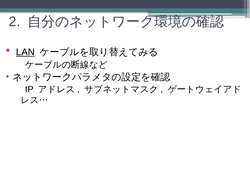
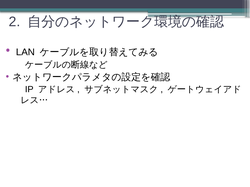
LAN underline: present -> none (25, 52)
